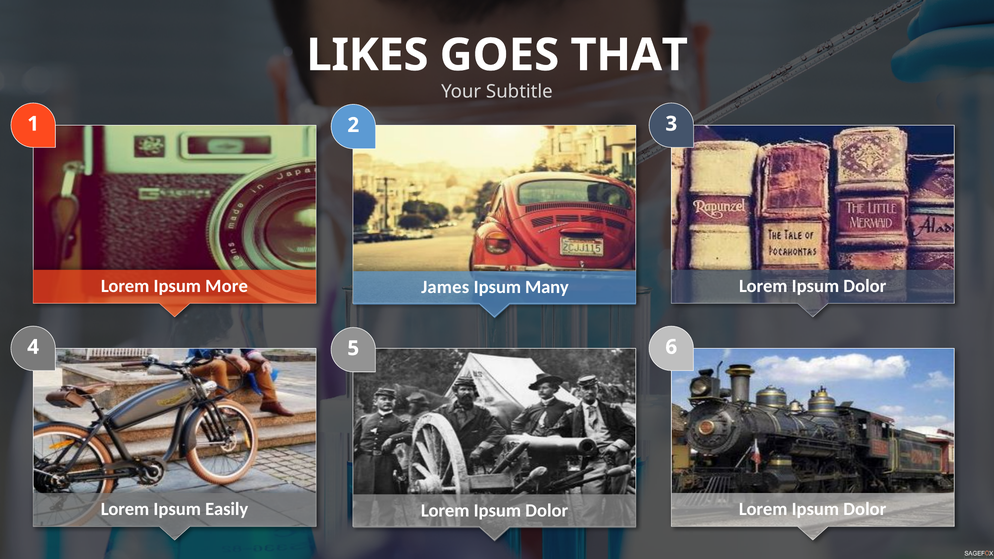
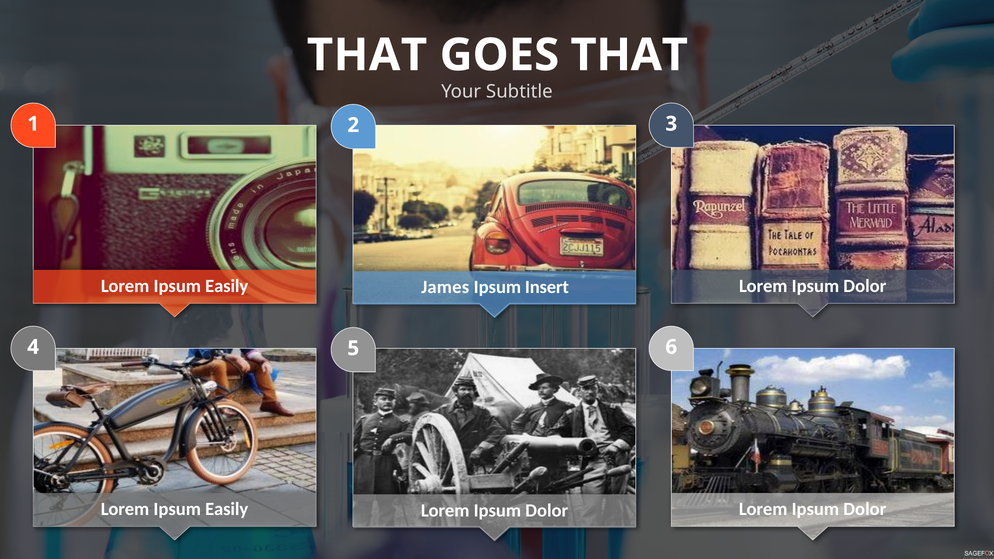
LIKES: LIKES -> THAT (367, 55)
More: More -> Easily (227, 286)
Many: Many -> Insert (547, 287)
